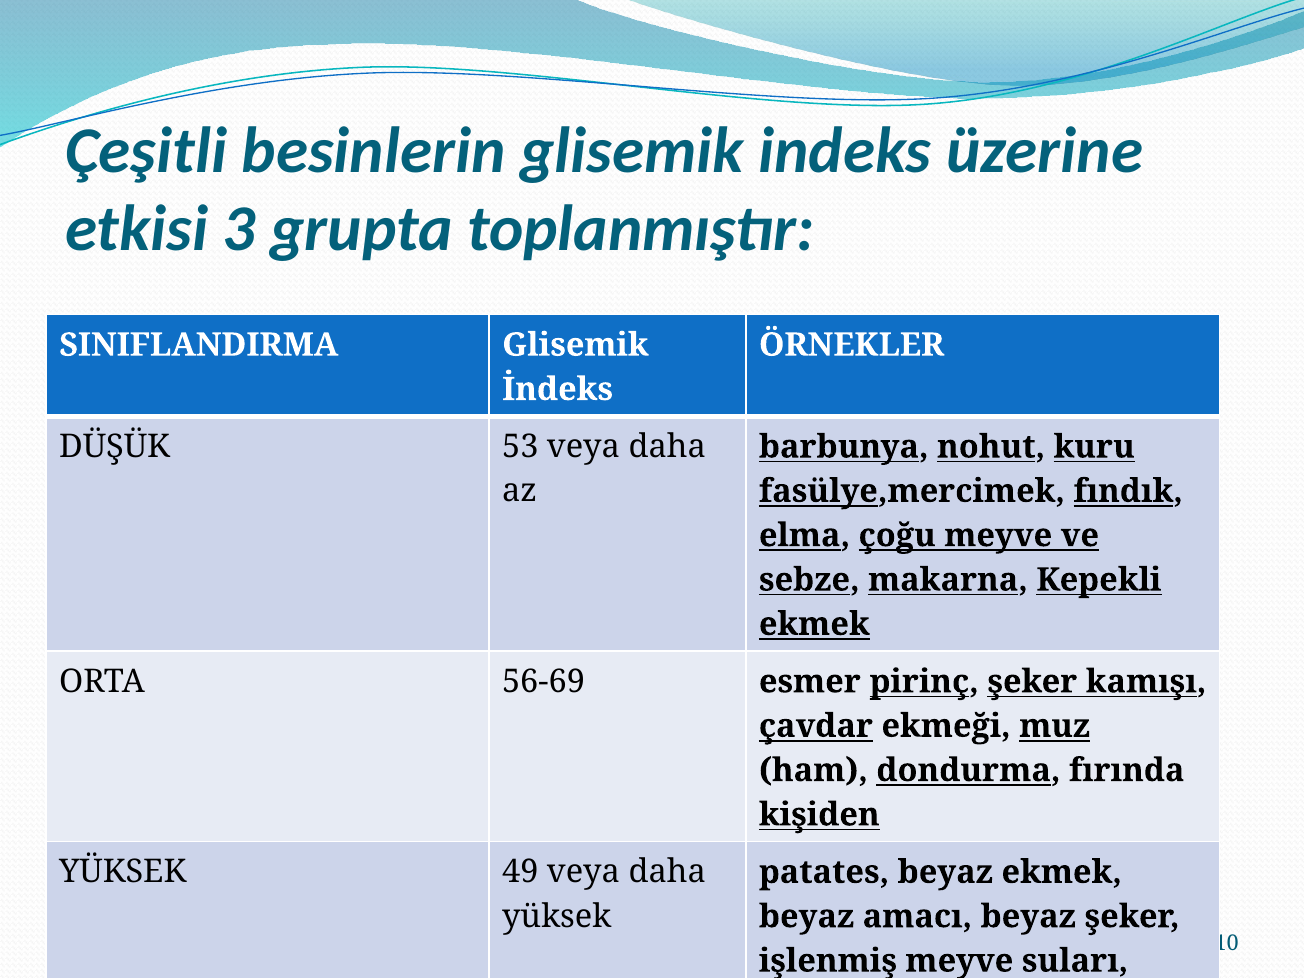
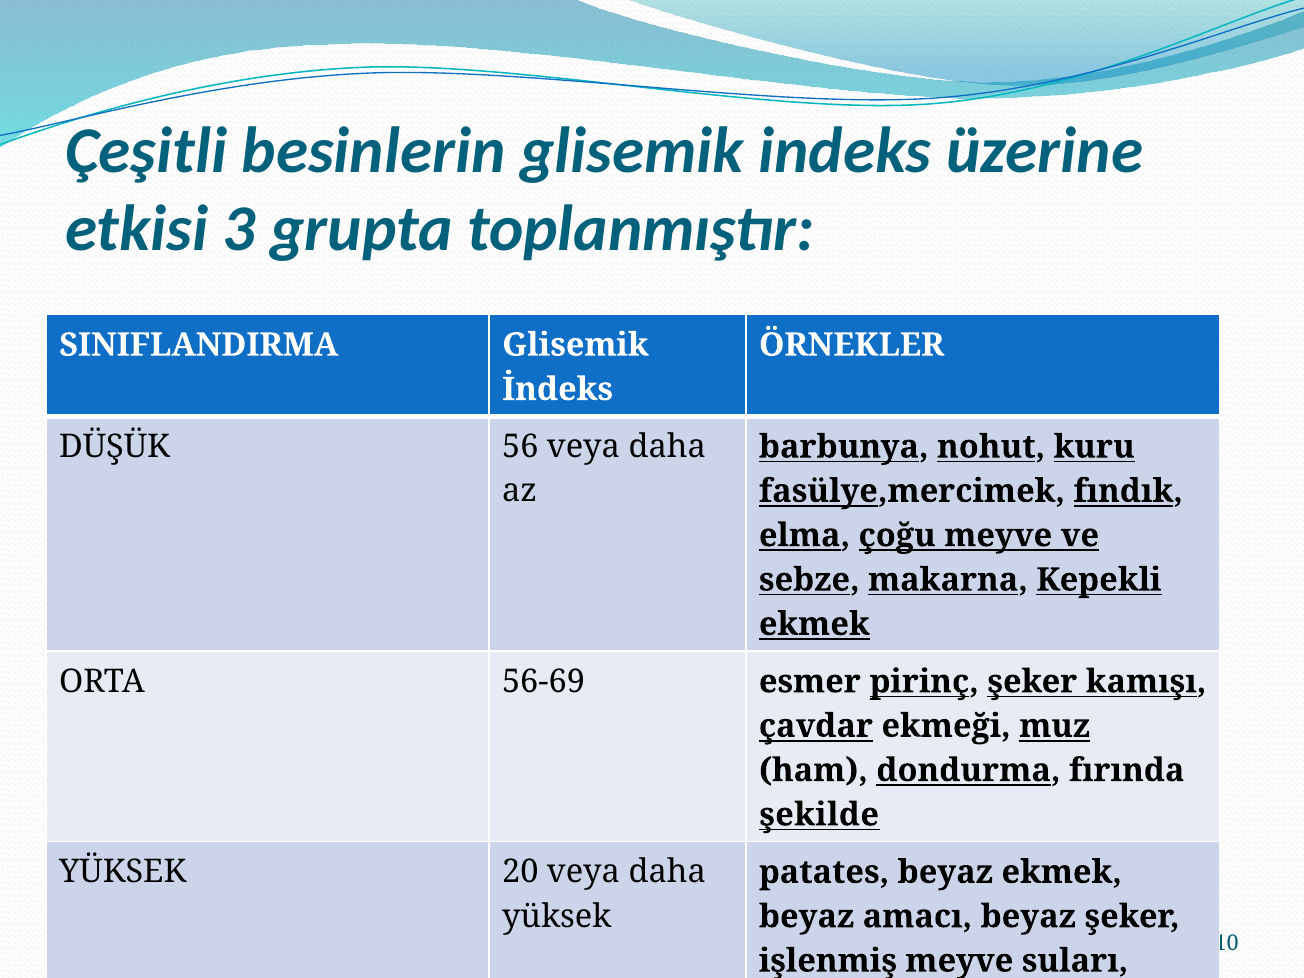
53: 53 -> 56 (520, 447)
kişiden: kişiden -> şekilde (819, 815)
49: 49 -> 20 (520, 872)
